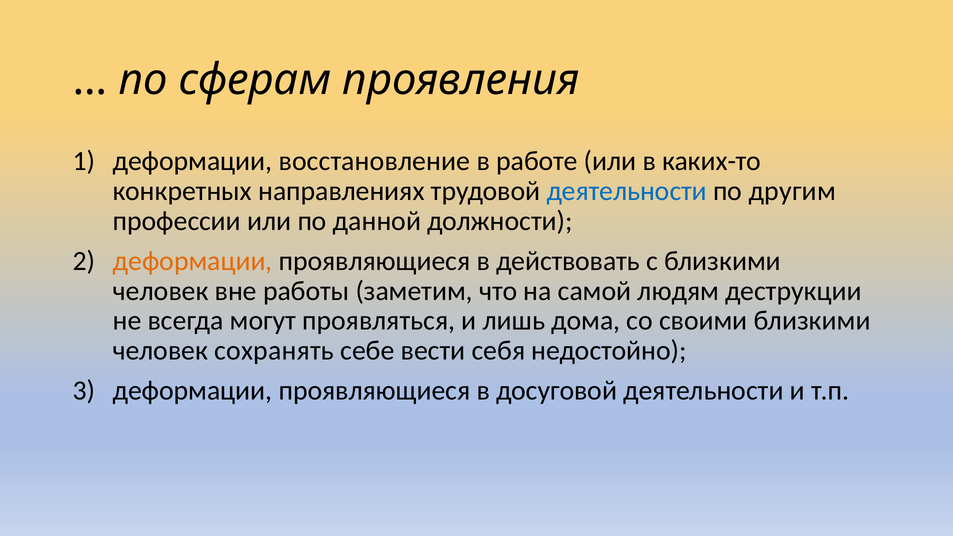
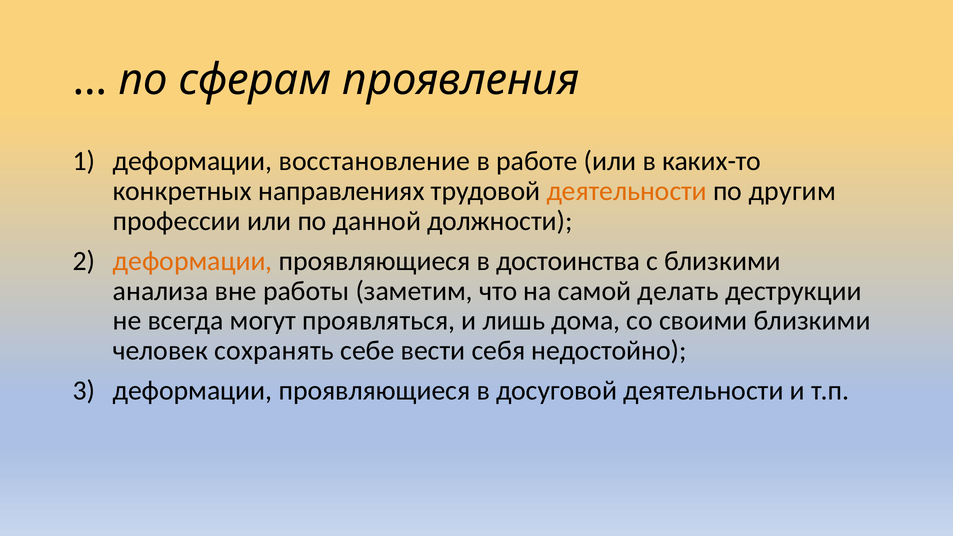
деятельности colour: blue -> orange (627, 191)
действовать: действовать -> достоинства (568, 261)
человек: человек -> анализа (161, 291)
людям: людям -> делать (678, 291)
